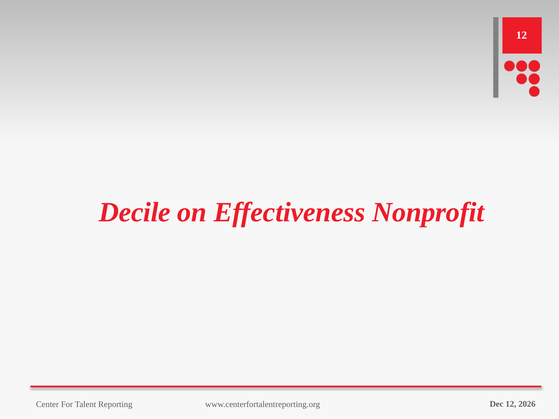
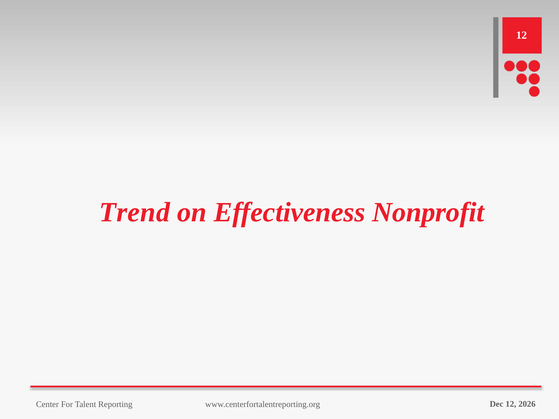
Decile: Decile -> Trend (135, 213)
